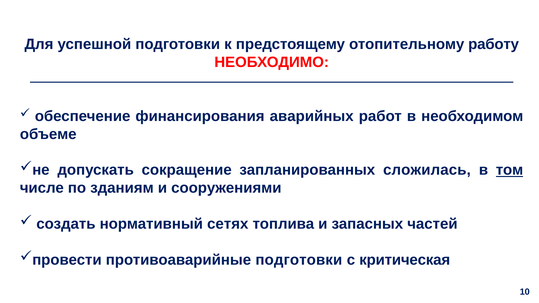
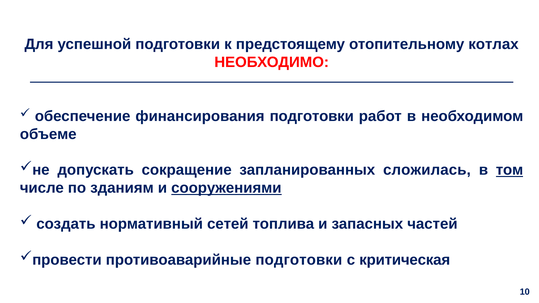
работу: работу -> котлах (494, 44)
финансирования аварийных: аварийных -> подготовки (312, 116)
сооружениями underline: none -> present (226, 188)
сетях: сетях -> сетей (228, 224)
